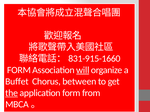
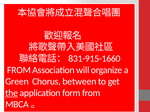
FORM: FORM -> FROM (19, 70)
will underline: present -> none (83, 70)
Buffet: Buffet -> Green (17, 82)
